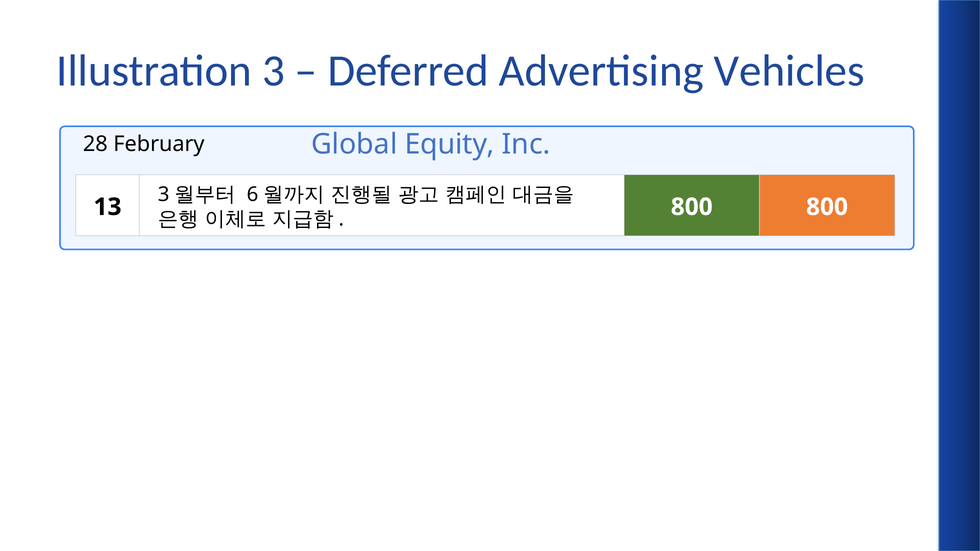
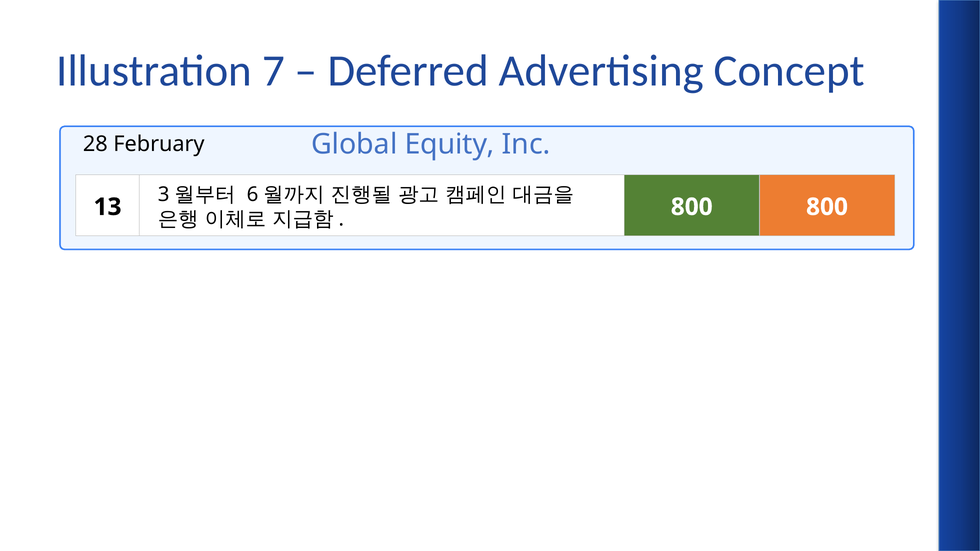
3: 3 -> 7 (273, 71)
Vehicles: Vehicles -> Concept (789, 71)
